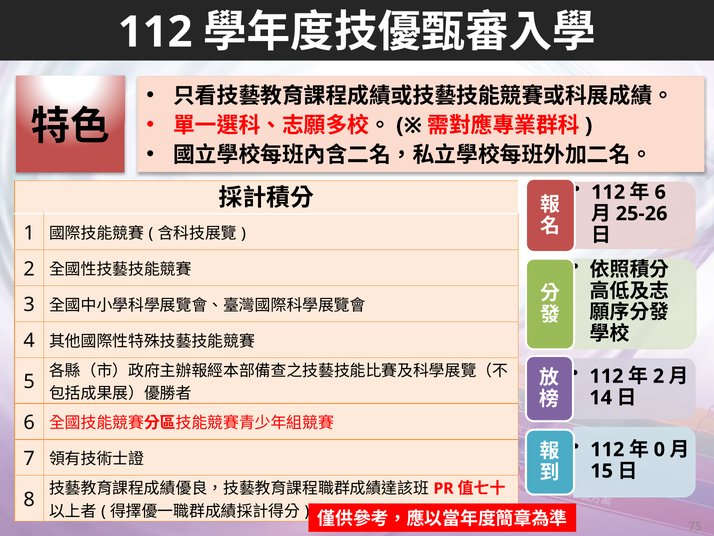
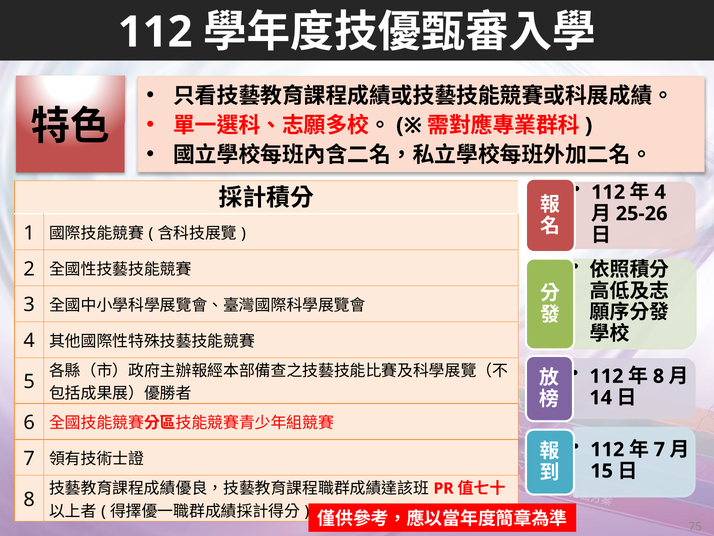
6: 6 -> 4 (660, 192)
2: 2 -> 8 (659, 376)
0: 0 -> 7 (659, 449)
